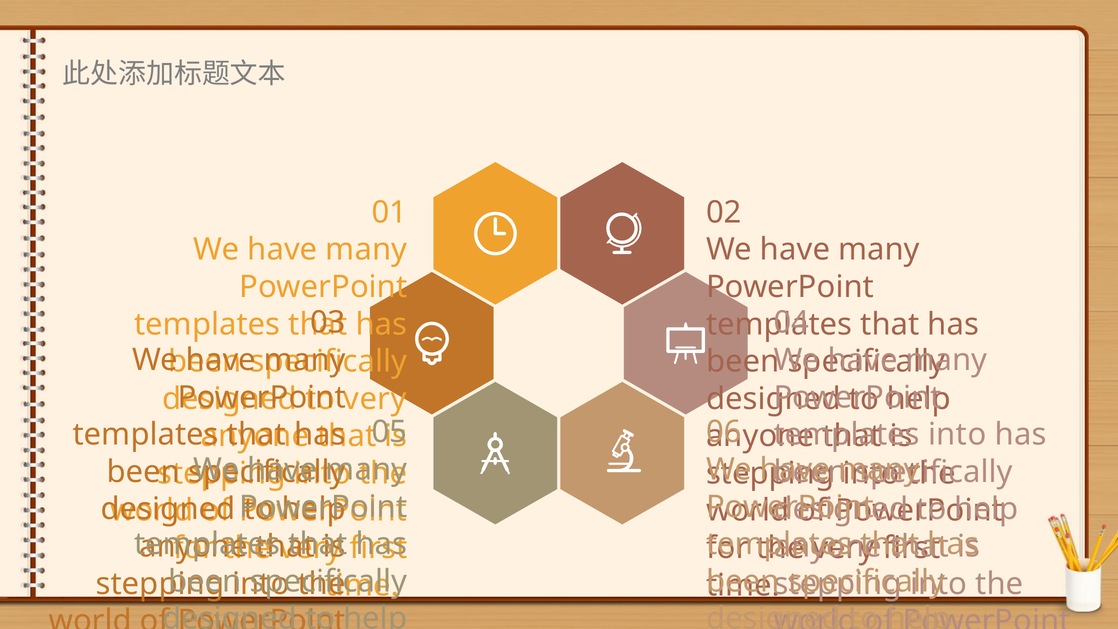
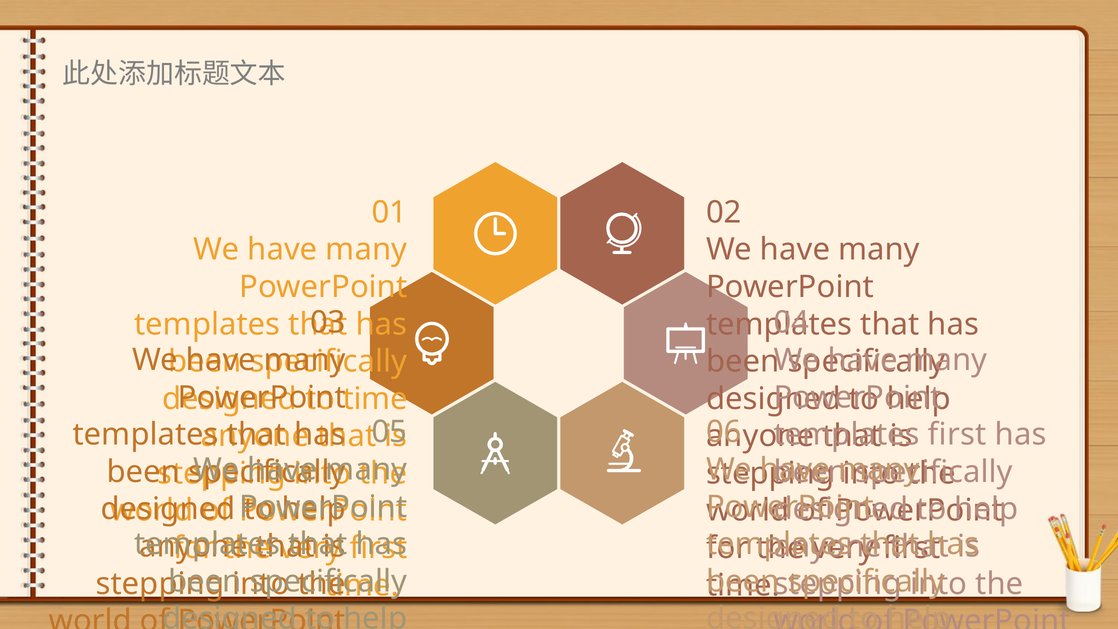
very: very -> time (375, 399)
into: into -> first (957, 435)
